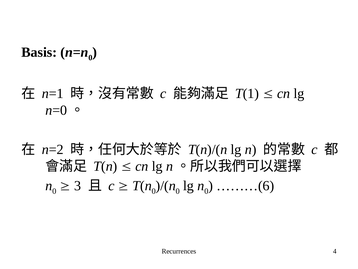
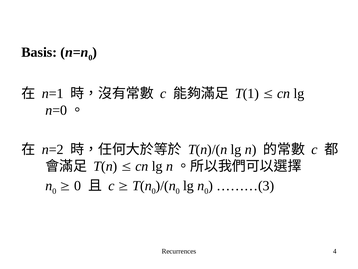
3: 3 -> 0 (78, 185)
………(6: ………(6 -> ………(3 (245, 185)
